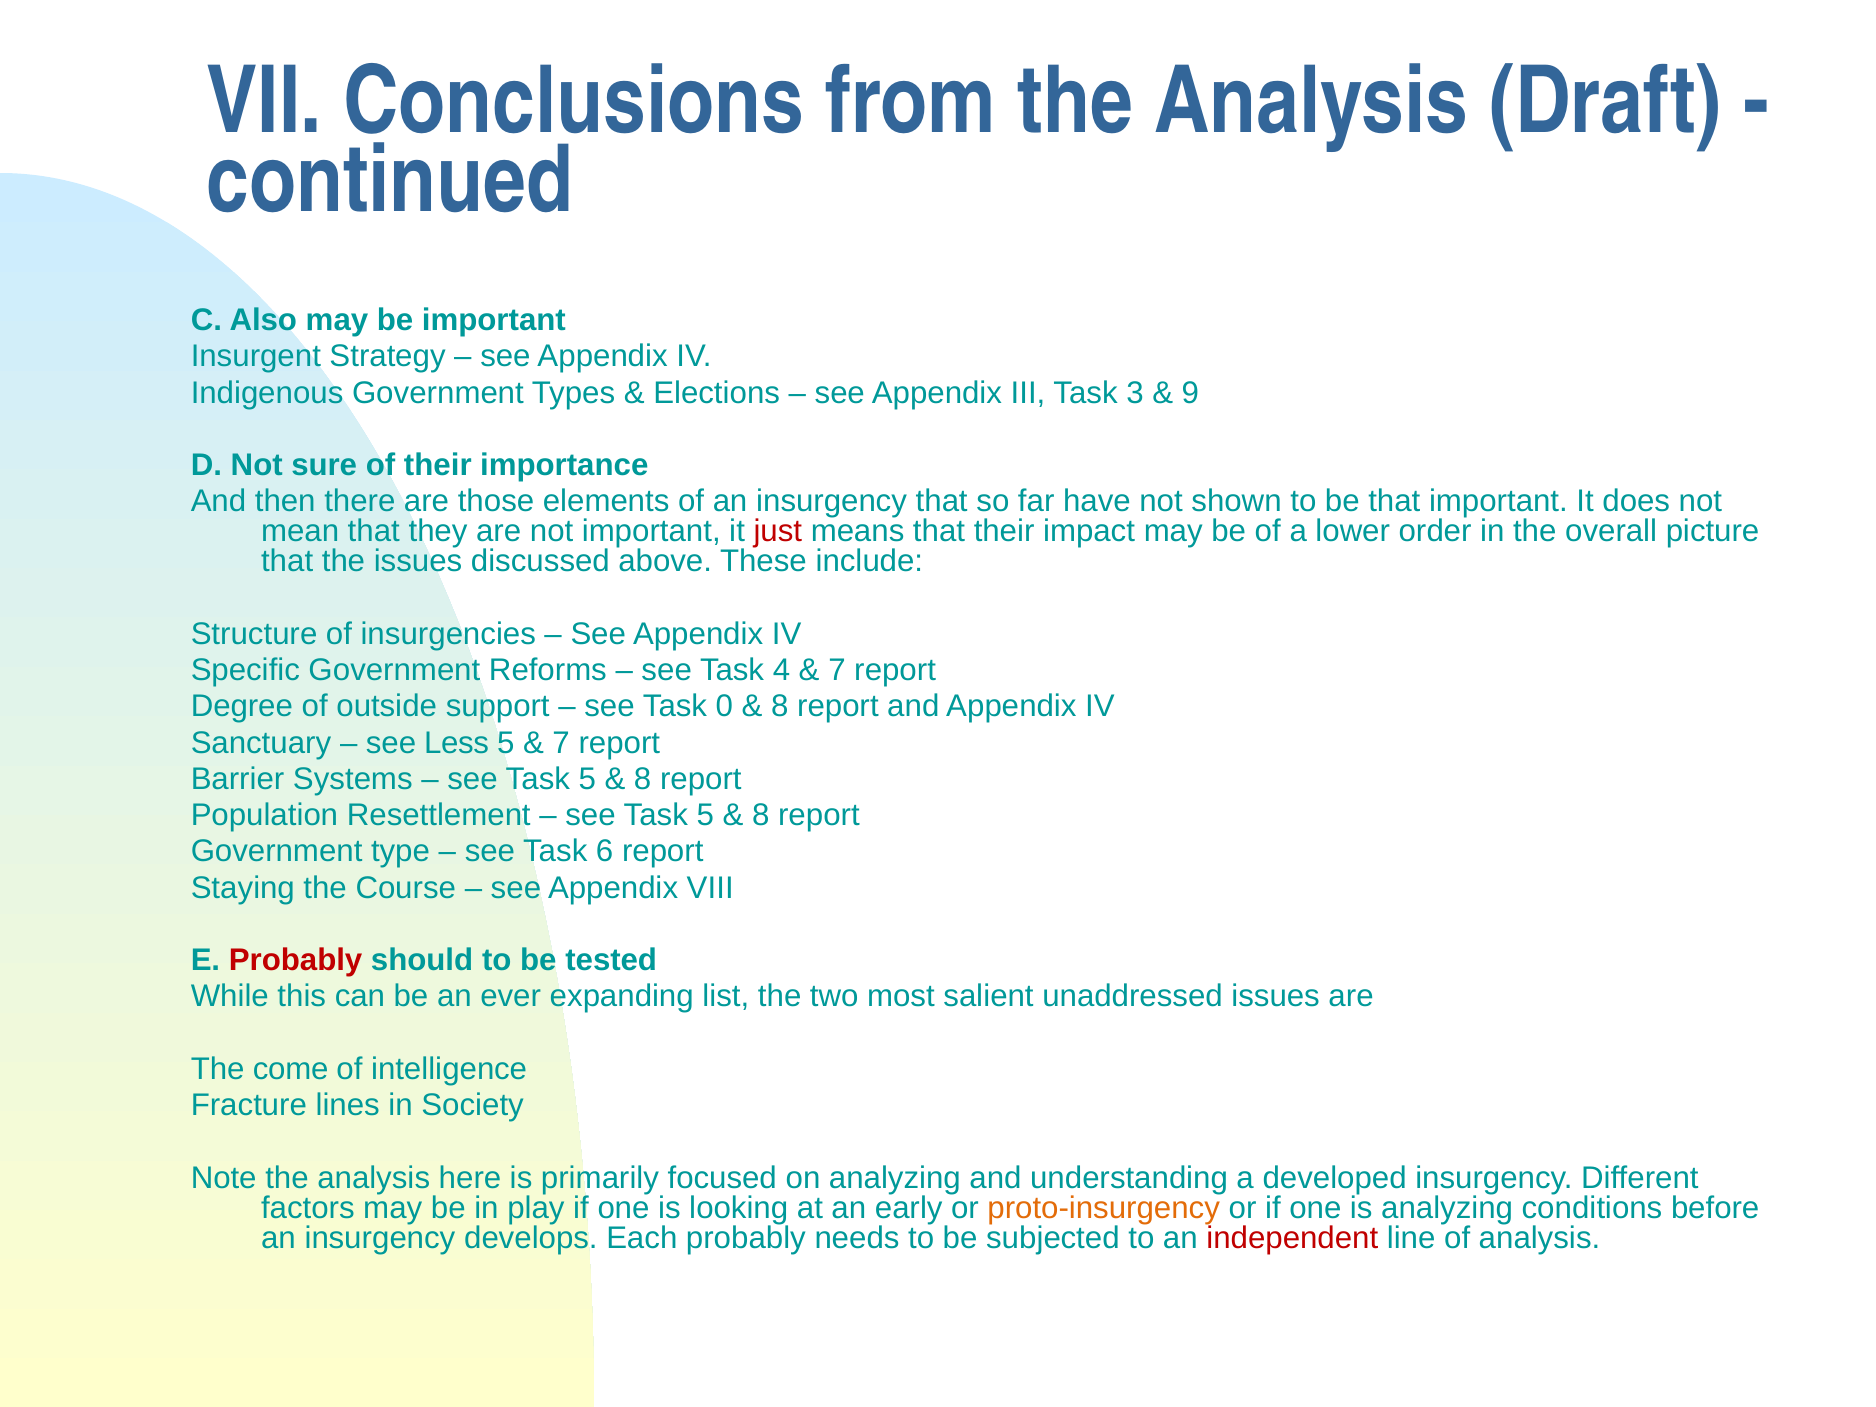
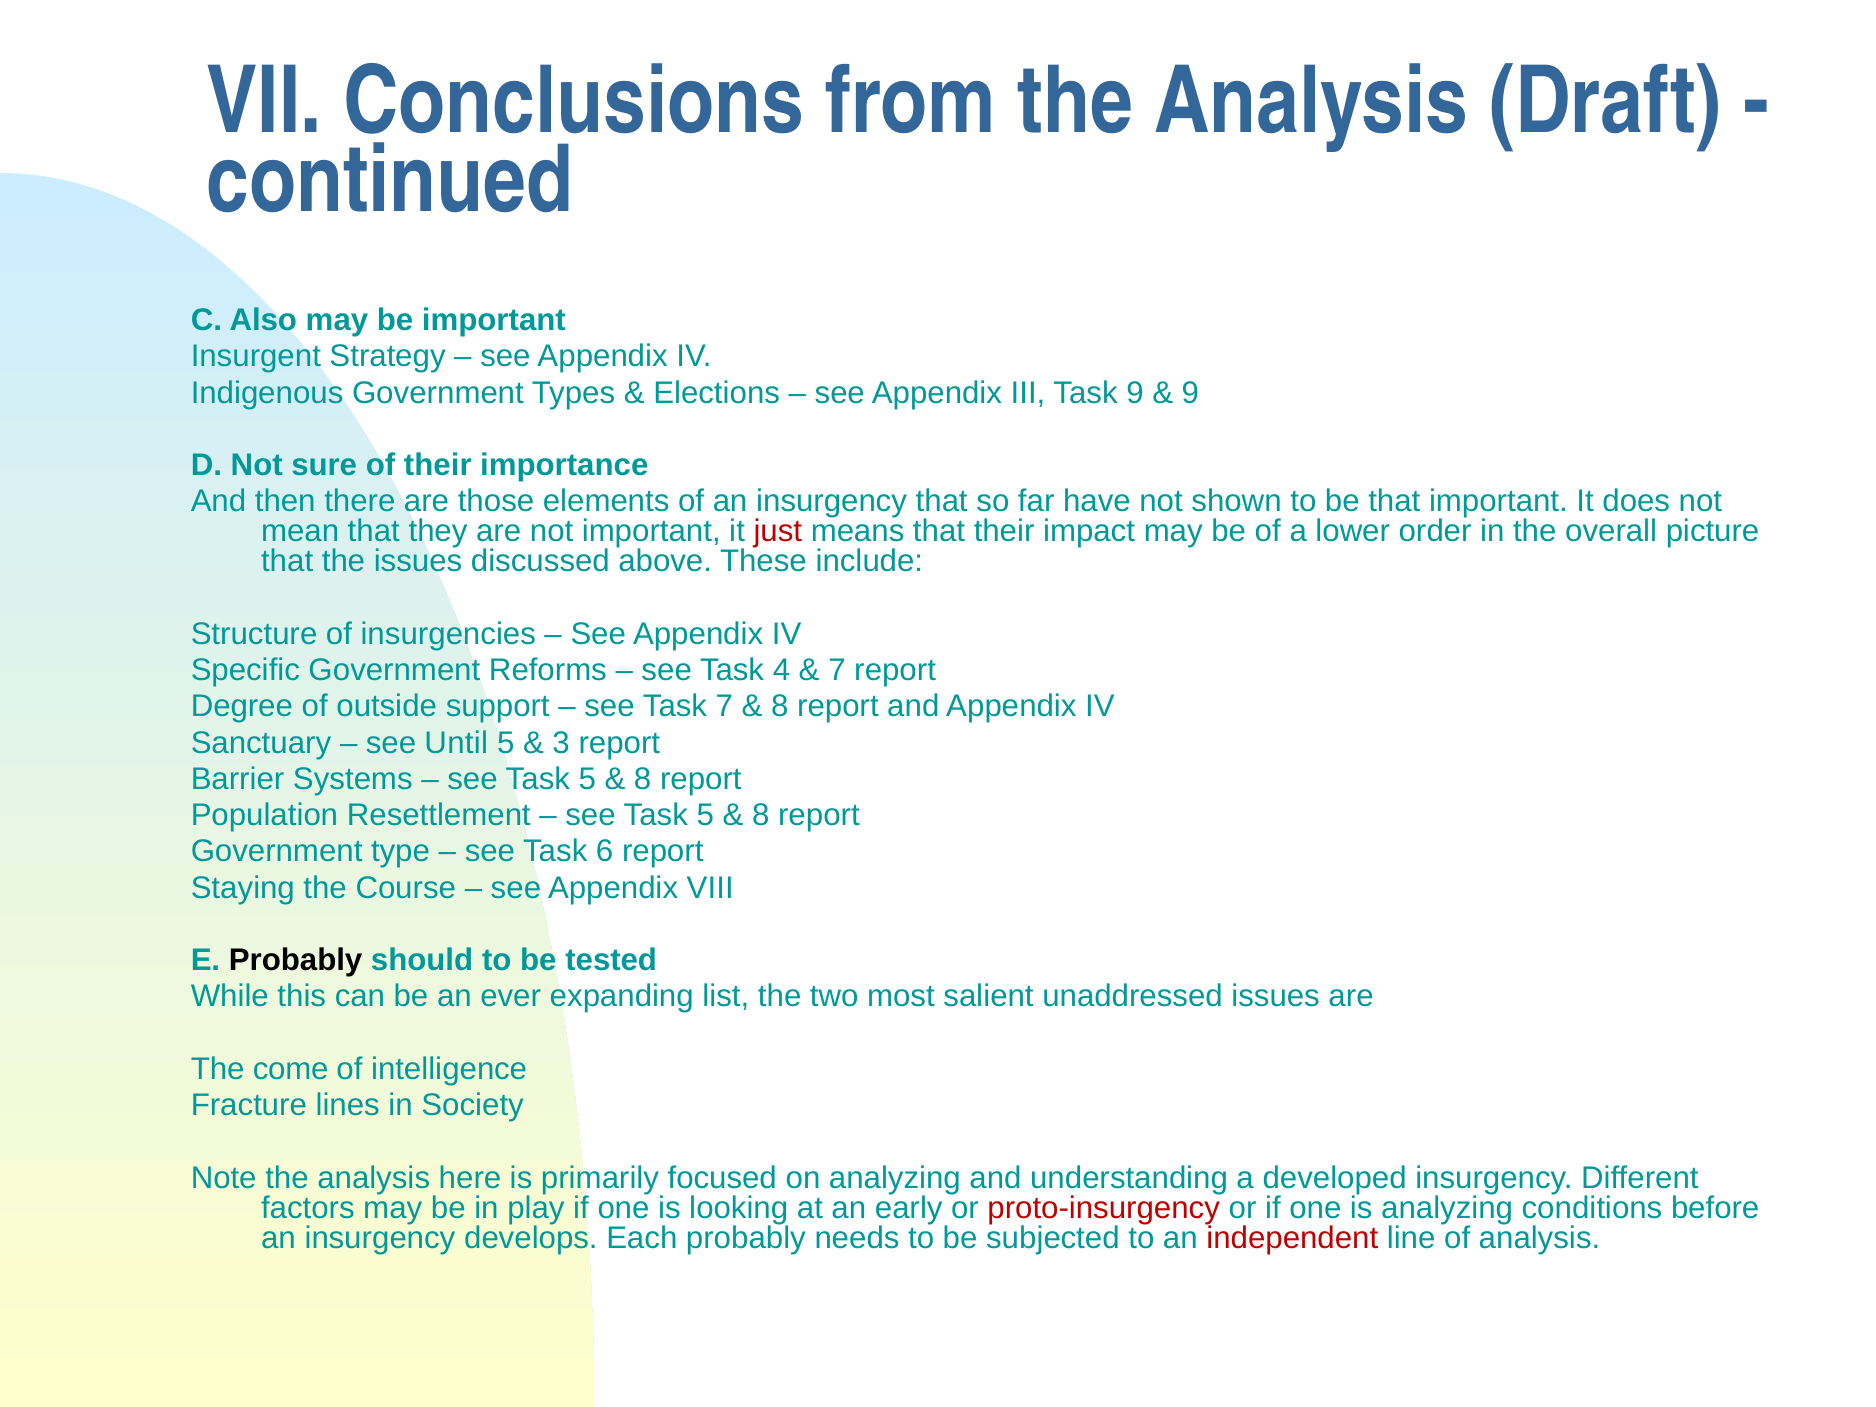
Task 3: 3 -> 9 (1135, 393)
Task 0: 0 -> 7 (724, 707)
Less: Less -> Until (456, 743)
7: 7 -> 3 (561, 743)
Probably colour: red -> black (296, 960)
proto-insurgency colour: orange -> red (1104, 1208)
